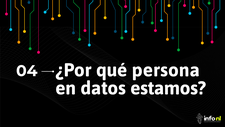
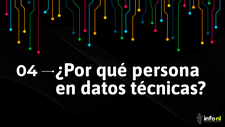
estamos: estamos -> técnicas (168, 88)
